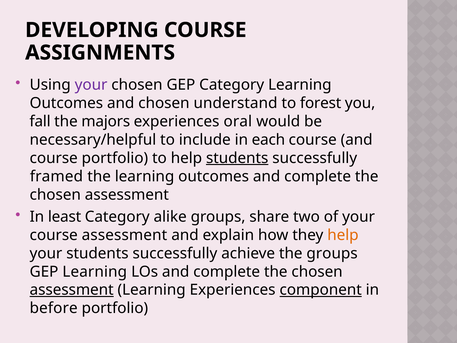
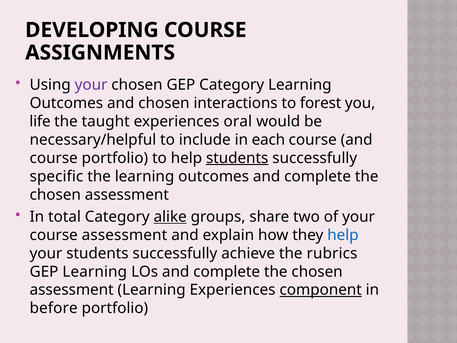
understand: understand -> interactions (236, 103)
fall: fall -> life (40, 121)
majors: majors -> taught (106, 121)
framed: framed -> specific (56, 176)
least: least -> total (64, 217)
alike underline: none -> present (170, 217)
help colour: orange -> blue (343, 235)
the groups: groups -> rubrics (332, 253)
assessment underline: present -> none (72, 290)
